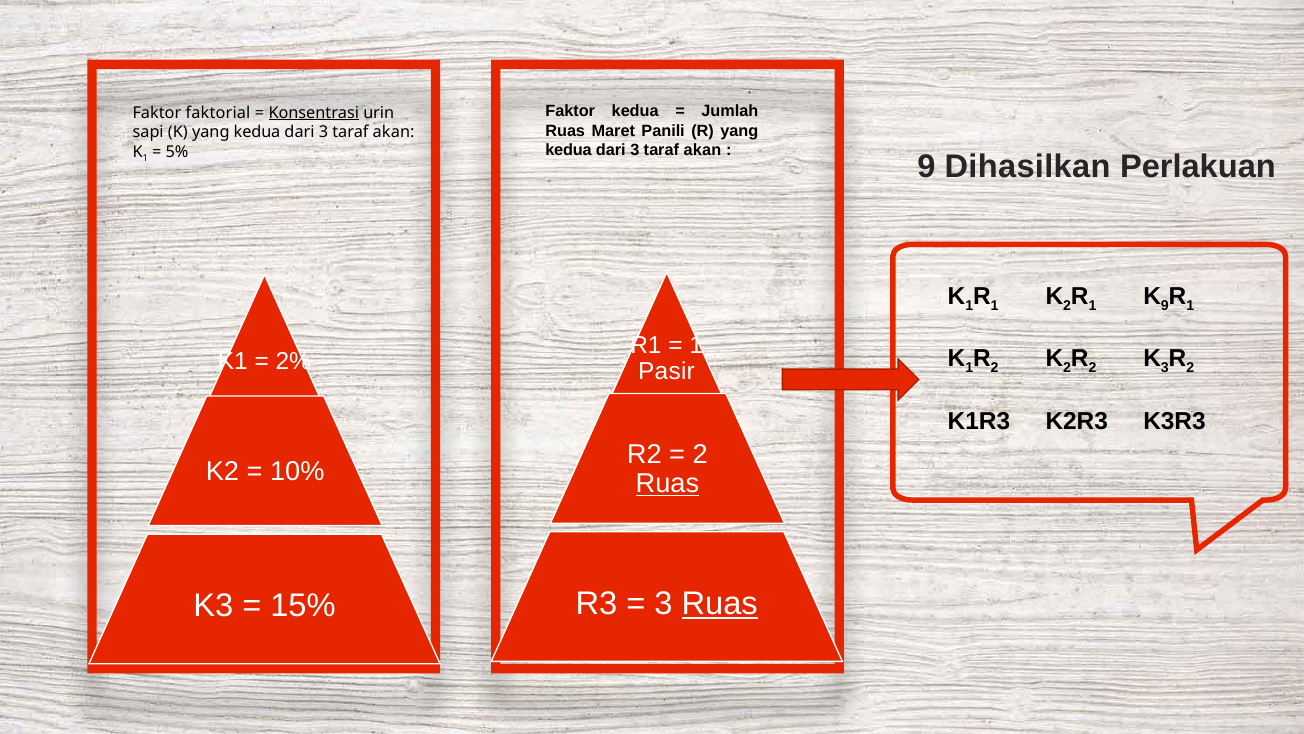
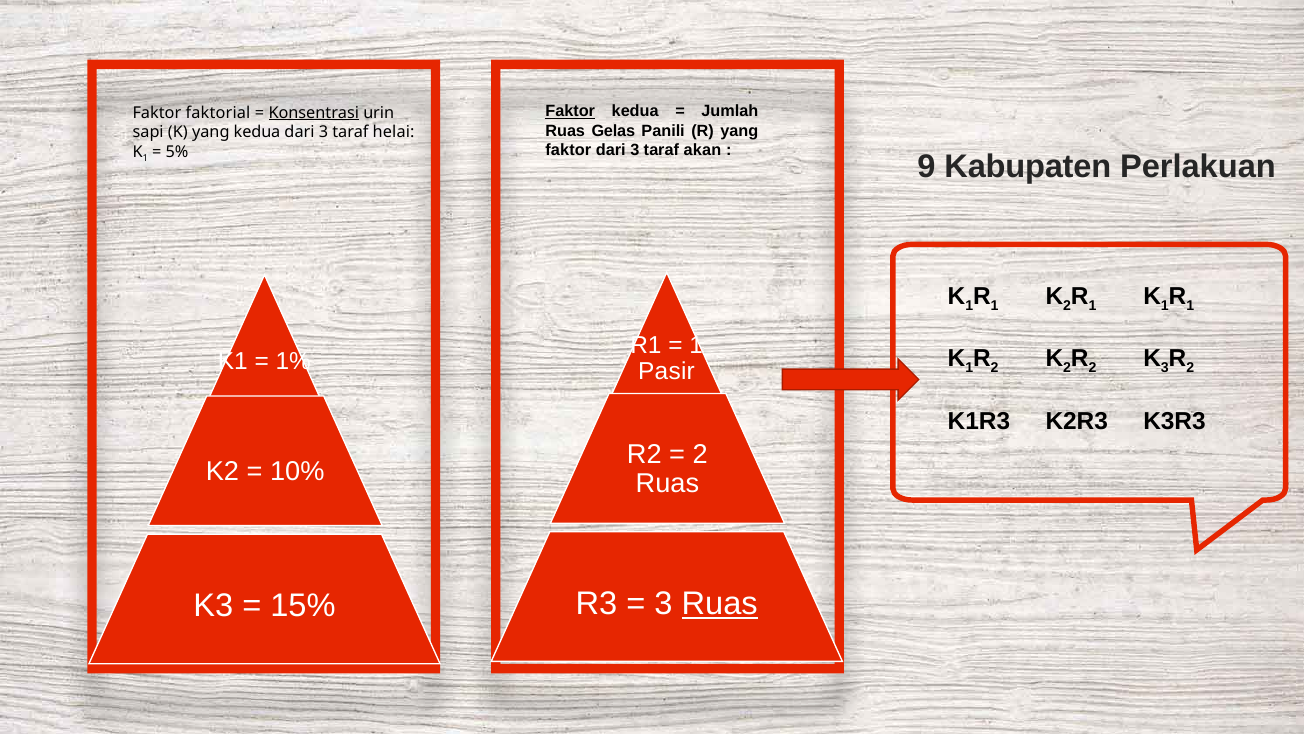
Faktor underline: none -> present (570, 111)
Maret: Maret -> Gelas (613, 131)
akan: akan -> helai (394, 132)
kedua: kedua -> faktor (568, 150)
Dihasilkan: Dihasilkan -> Kabupaten (1028, 167)
9: 9 -> 1 (1165, 305)
2%: 2% -> 1% (293, 361)
Ruas underline: present -> none (667, 483)
